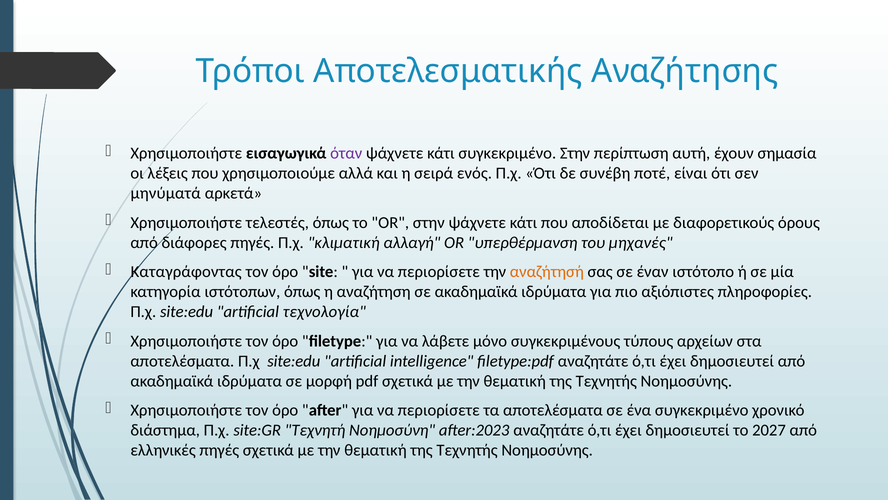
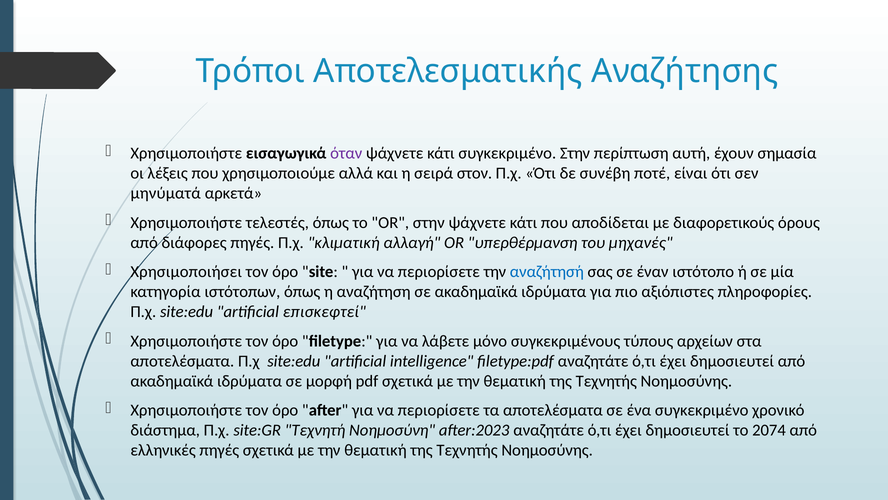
ενός: ενός -> στον (475, 173)
Καταγράφοντας: Καταγράφοντας -> Χρησιμοποιήσει (186, 272)
αναζήτησή colour: orange -> blue (547, 272)
τεχνολογία: τεχνολογία -> επισκεφτεί (324, 312)
2027: 2027 -> 2074 (769, 430)
